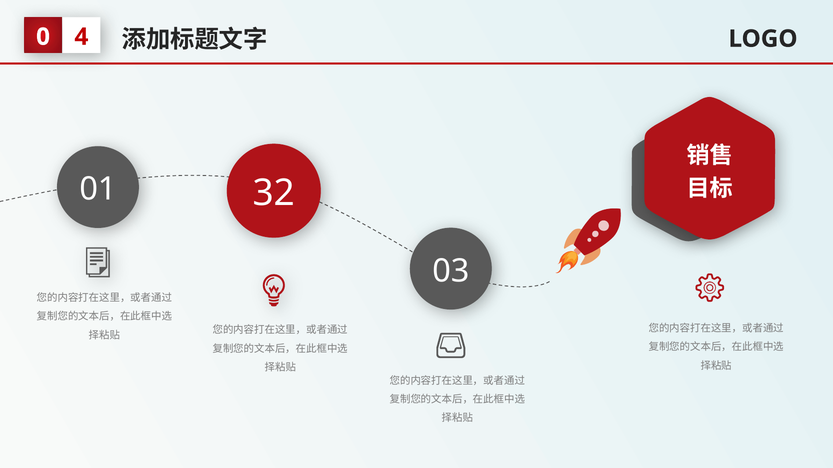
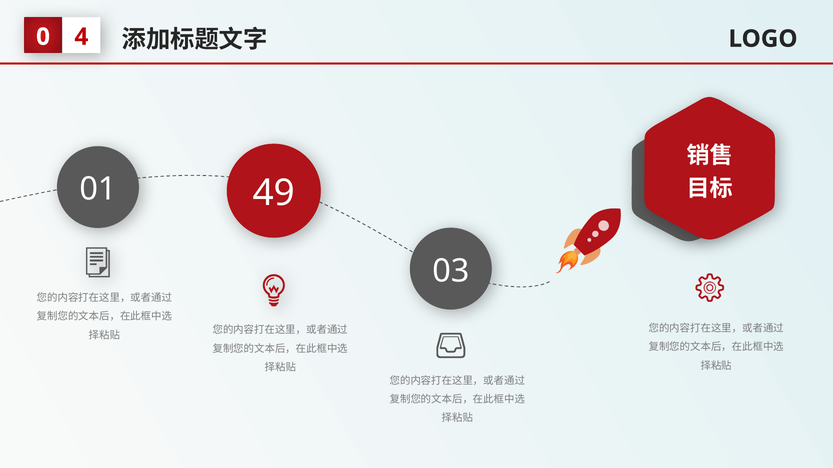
32: 32 -> 49 (274, 193)
